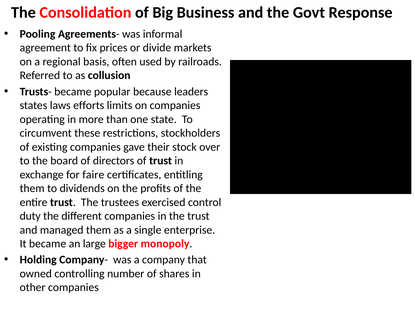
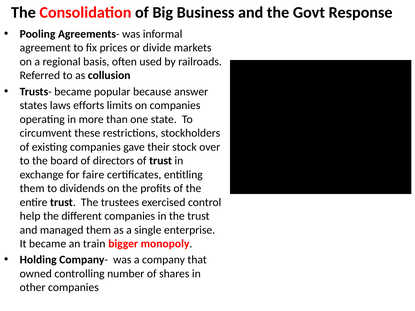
leaders: leaders -> answer (191, 92)
duty: duty -> help (30, 216)
large: large -> train (94, 244)
